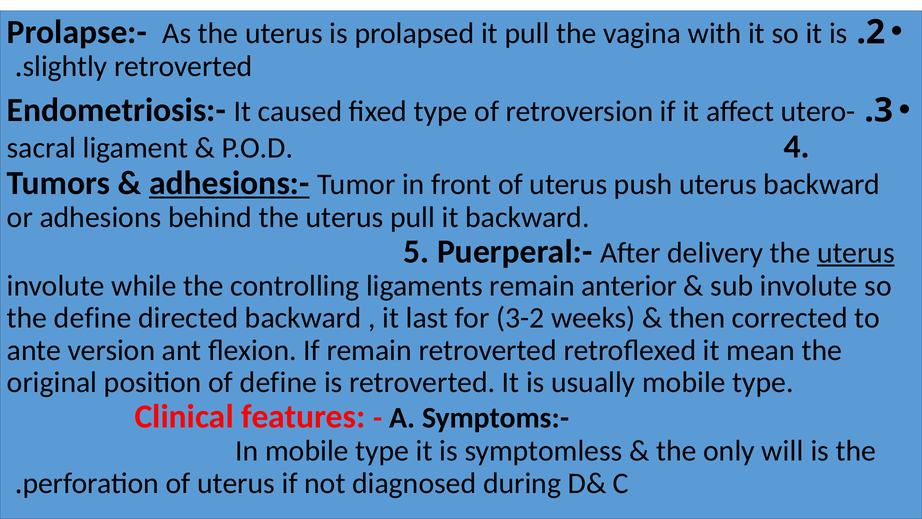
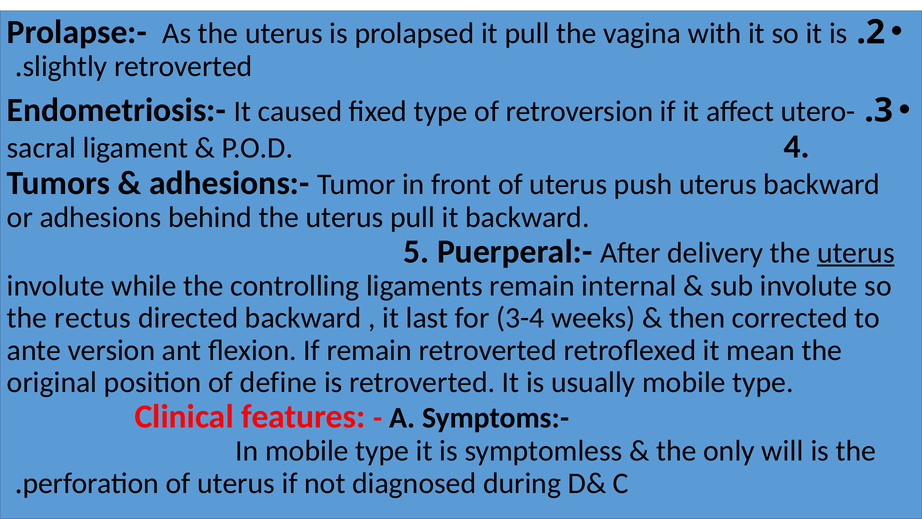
adhesions:- underline: present -> none (229, 183)
anterior: anterior -> internal (629, 286)
the define: define -> rectus (93, 318)
3-2: 3-2 -> 3-4 (520, 318)
